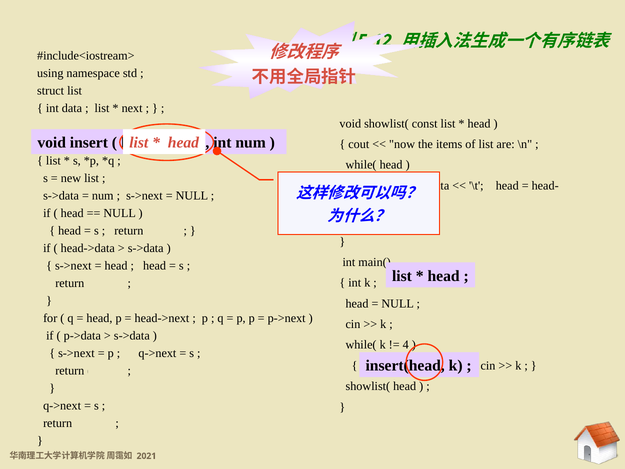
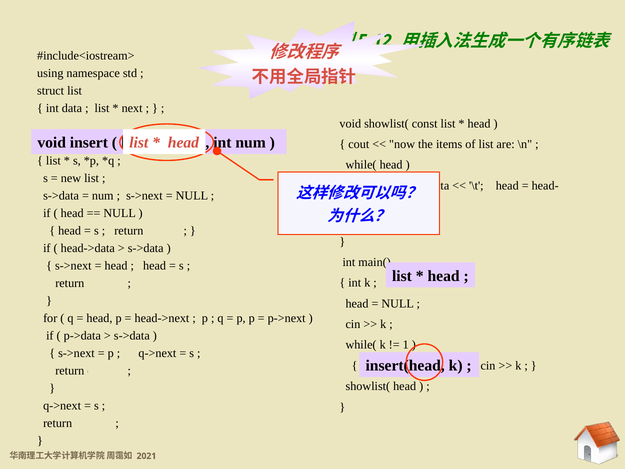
4: 4 -> 1 (406, 345)
